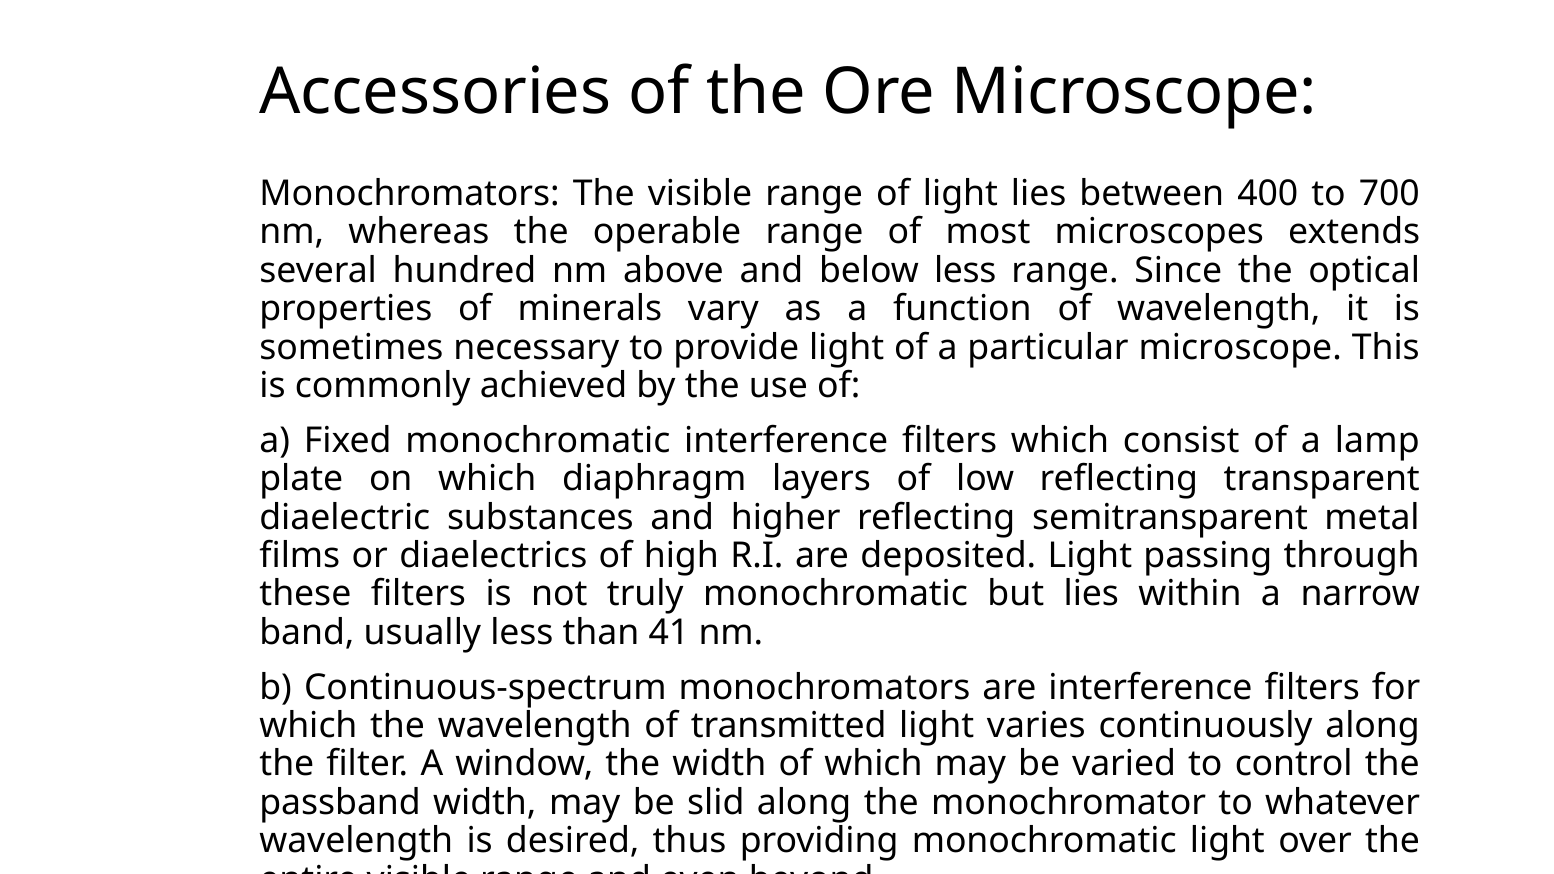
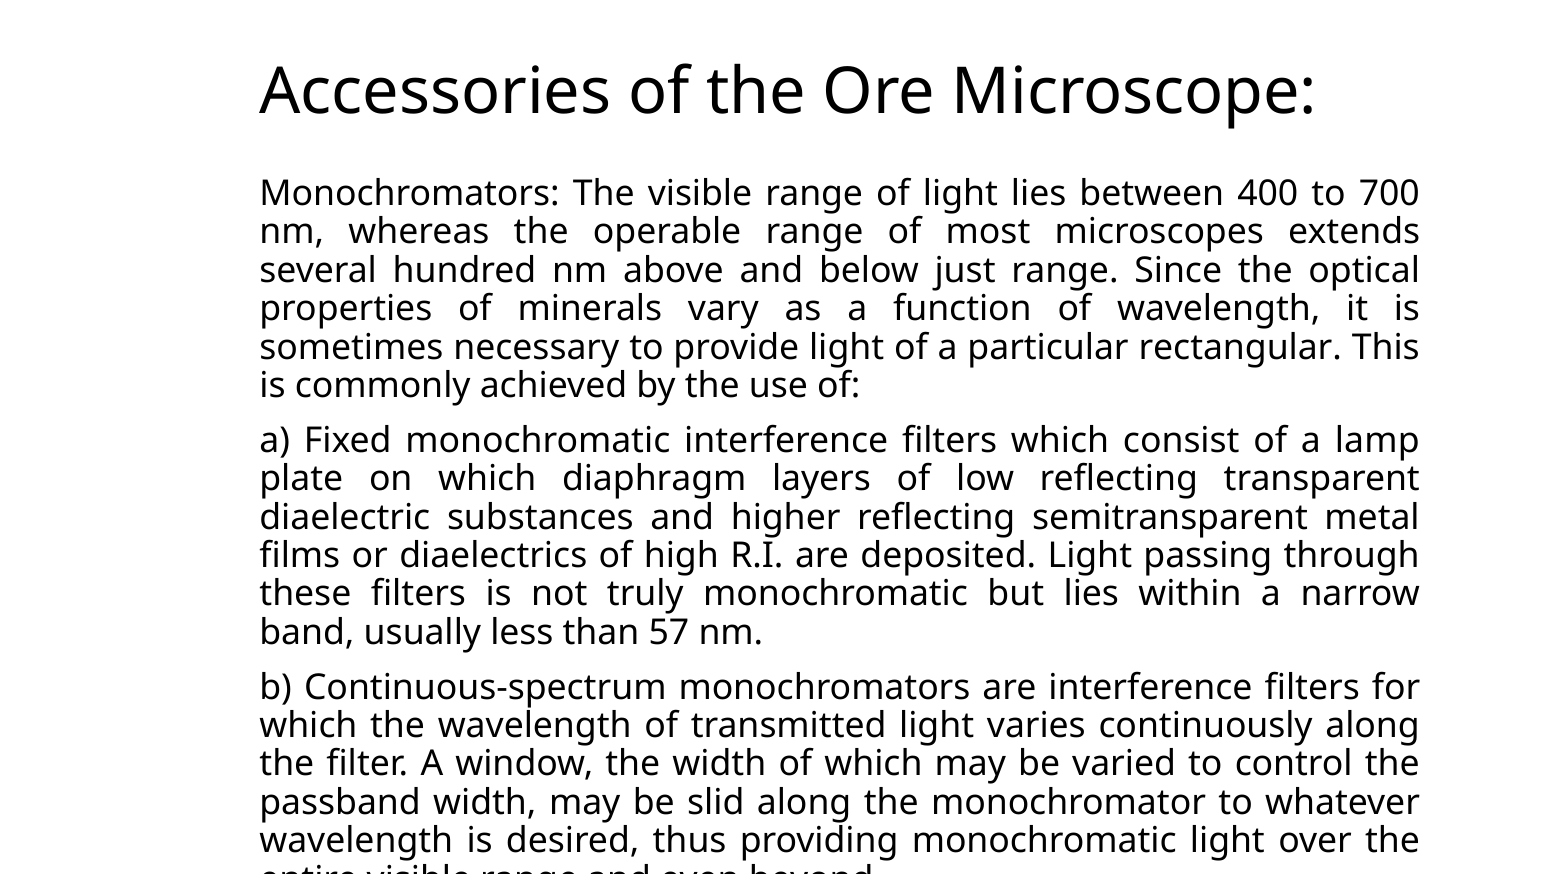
below less: less -> just (965, 270)
particular microscope: microscope -> rectangular (1240, 347)
41: 41 -> 57 (669, 633)
